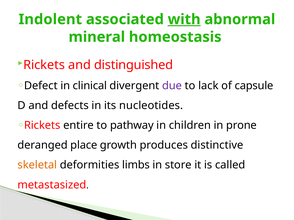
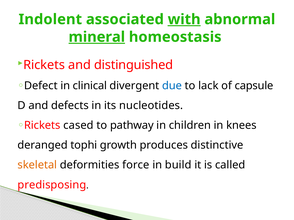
mineral underline: none -> present (97, 37)
due colour: purple -> blue (172, 86)
entire: entire -> cased (78, 126)
prone: prone -> knees (241, 126)
place: place -> tophi (84, 145)
limbs: limbs -> force (136, 165)
store: store -> build (178, 165)
metastasized: metastasized -> predisposing (52, 185)
